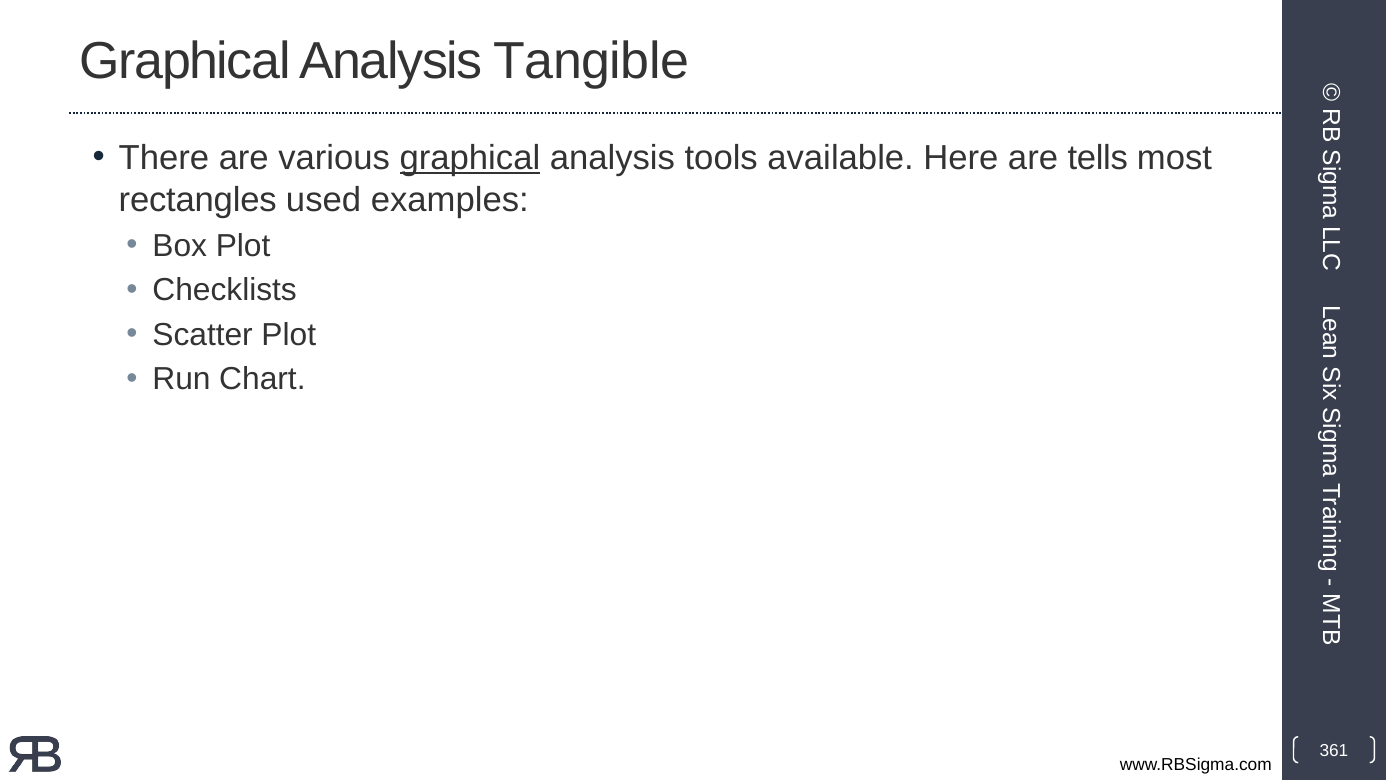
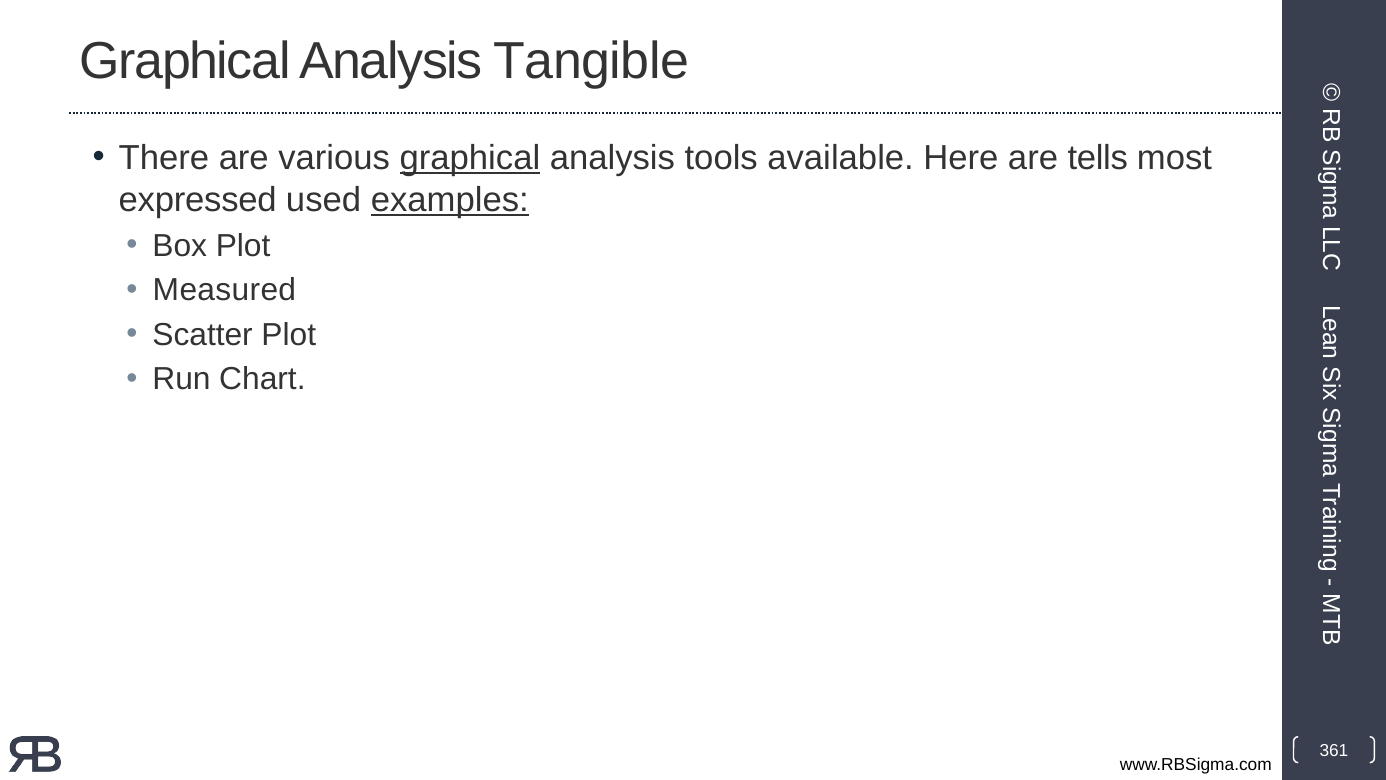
rectangles: rectangles -> expressed (198, 200)
examples underline: none -> present (450, 200)
Checklists: Checklists -> Measured (224, 290)
